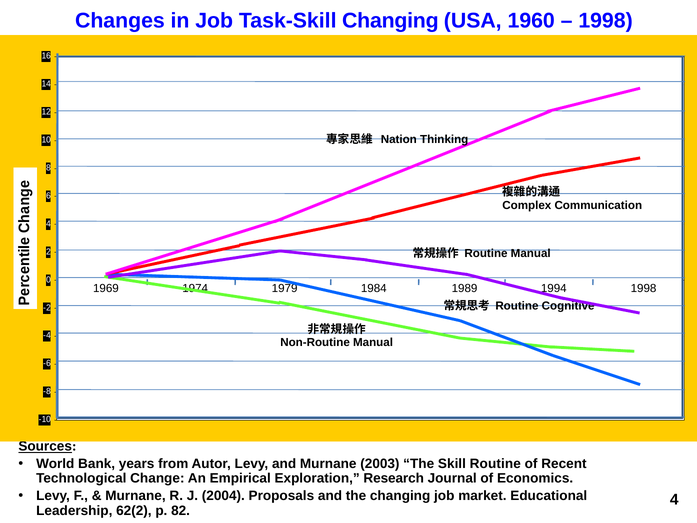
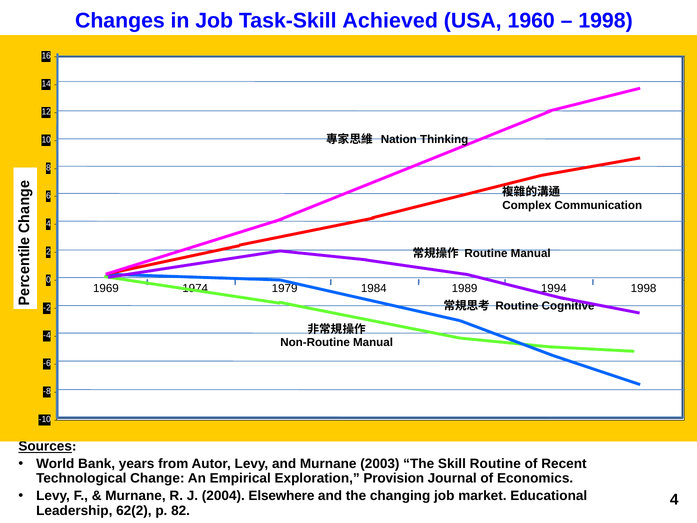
Task-Skill Changing: Changing -> Achieved (390, 21)
Research: Research -> Provision (394, 478)
Proposals: Proposals -> Elsewhere (281, 496)
